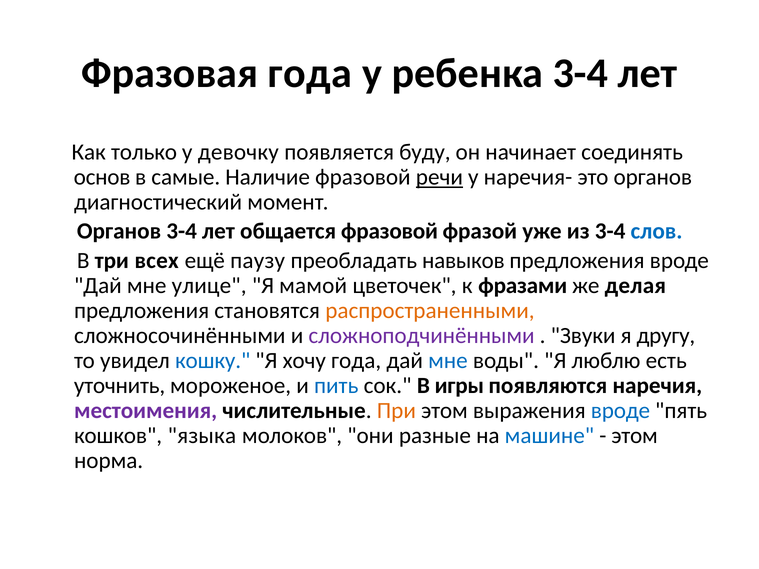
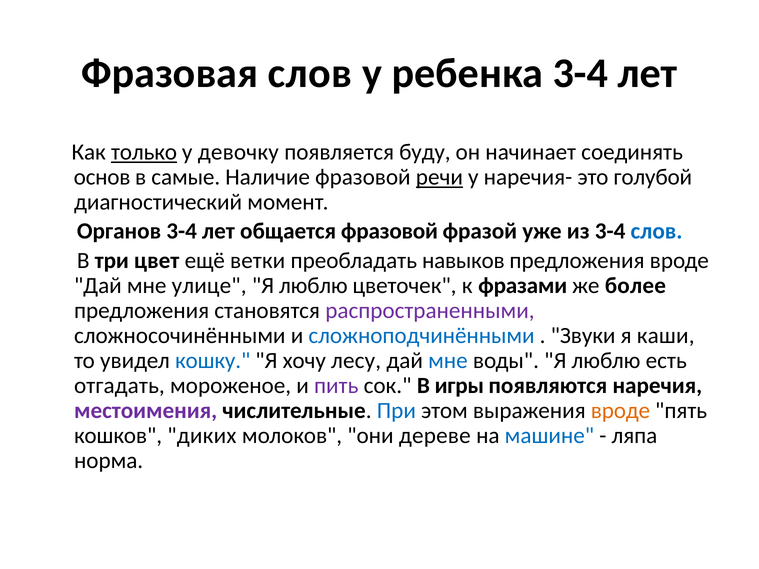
Фразовая года: года -> слов (310, 73)
только underline: none -> present (144, 152)
это органов: органов -> голубой (653, 177)
всех: всех -> цвет (157, 261)
паузу: паузу -> ветки (258, 261)
мамой: мамой -> люблю (313, 286)
делая: делая -> более (635, 286)
распространенными colour: orange -> purple (430, 311)
сложноподчинёнными colour: purple -> blue (422, 336)
другу: другу -> каши (666, 336)
хочу года: года -> лесу (356, 361)
уточнить: уточнить -> отгадать (119, 386)
пить colour: blue -> purple (336, 386)
При colour: orange -> blue (396, 411)
вроде colour: blue -> orange (620, 411)
языка: языка -> диких (202, 436)
разные: разные -> дереве (435, 436)
этом: этом -> ляпа (634, 436)
